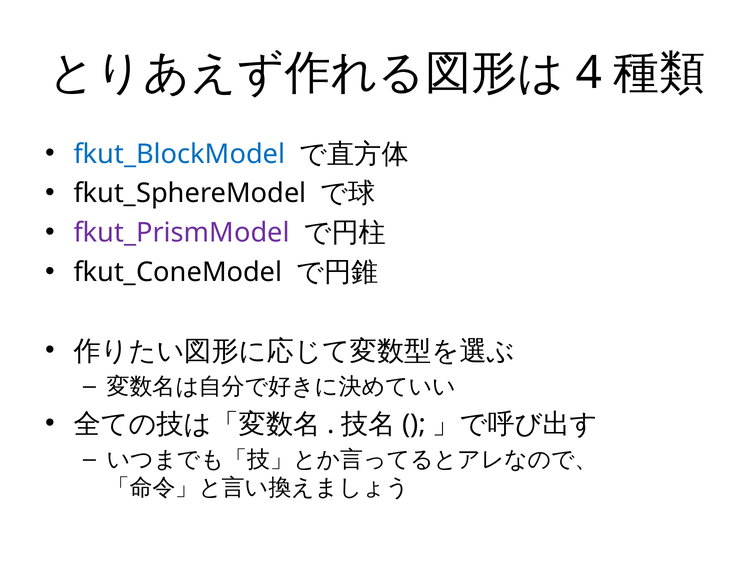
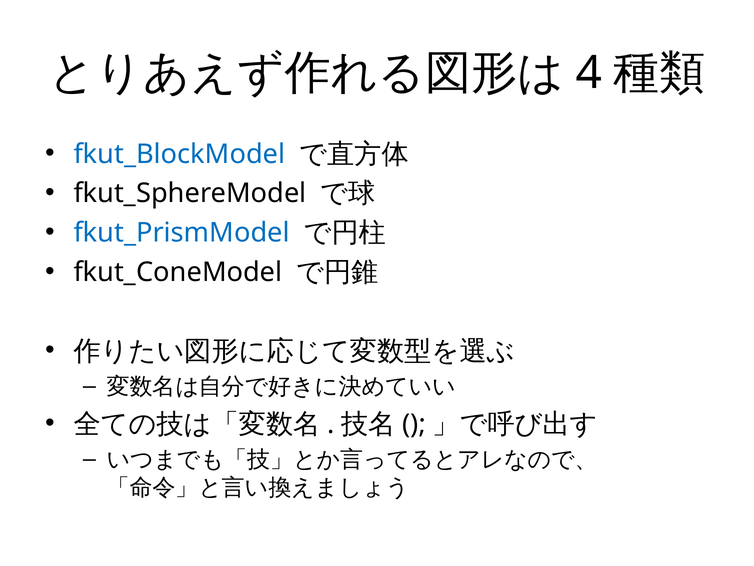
fkut_PrismModel colour: purple -> blue (182, 233)
